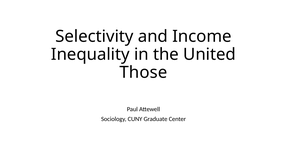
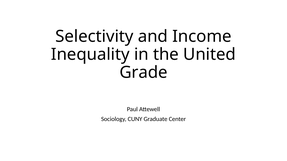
Those: Those -> Grade (143, 73)
